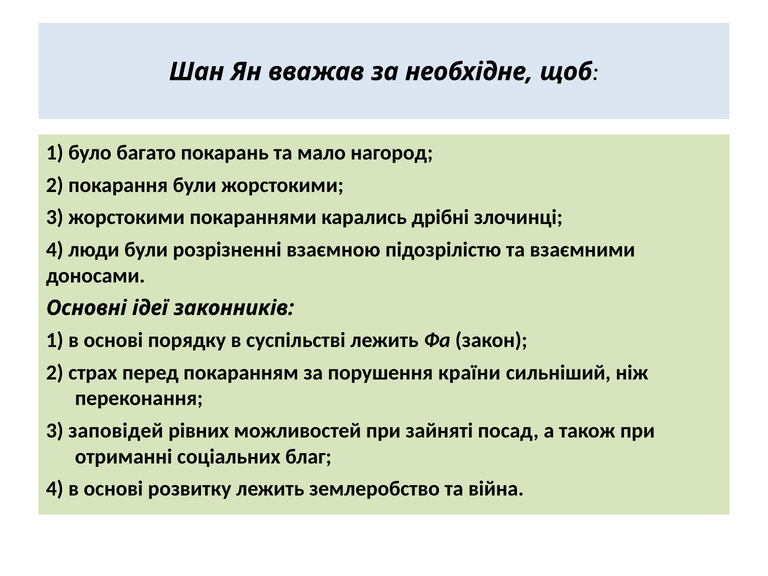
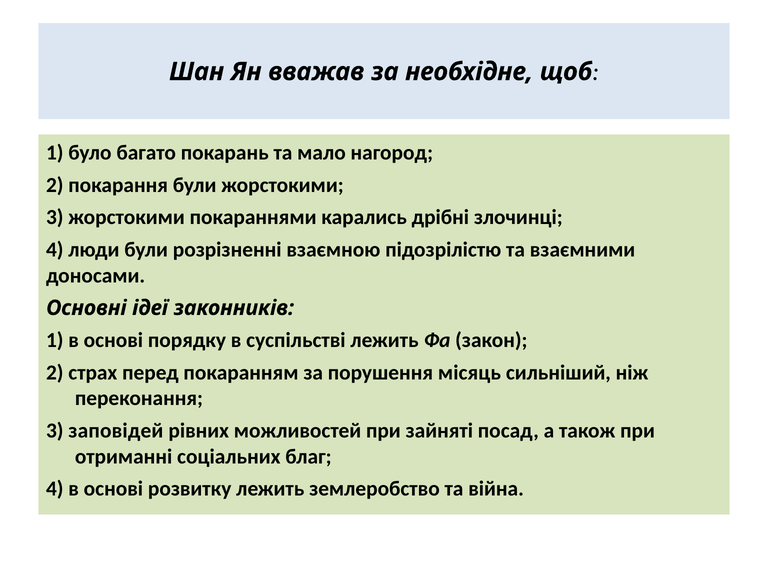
країни: країни -> місяць (469, 373)
